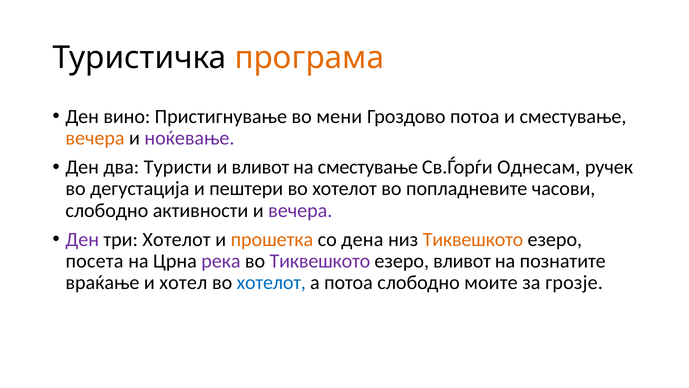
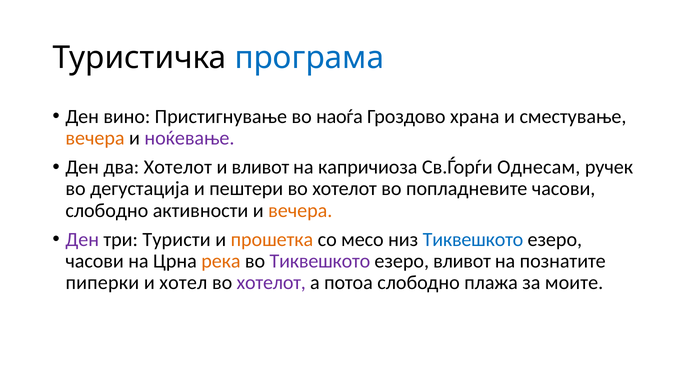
програма colour: orange -> blue (309, 58)
мени: мени -> наоѓа (340, 116)
Гроздово потоа: потоа -> храна (475, 116)
два Туристи: Туристи -> Хотелот (178, 167)
на сместување: сместување -> капричиоза (368, 167)
вечера colour: purple -> orange (300, 210)
три Хотелот: Хотелот -> Туристи (177, 239)
дена: дена -> месо (362, 239)
Тиквешкото colour: orange -> blue (473, 239)
посета: посета -> часови (95, 261)
река colour: purple -> orange (221, 261)
враќање: враќање -> пиперки (102, 282)
хотелот colour: blue -> purple (271, 282)
моите: моите -> плажа (491, 282)
грозје: грозје -> моите (574, 282)
